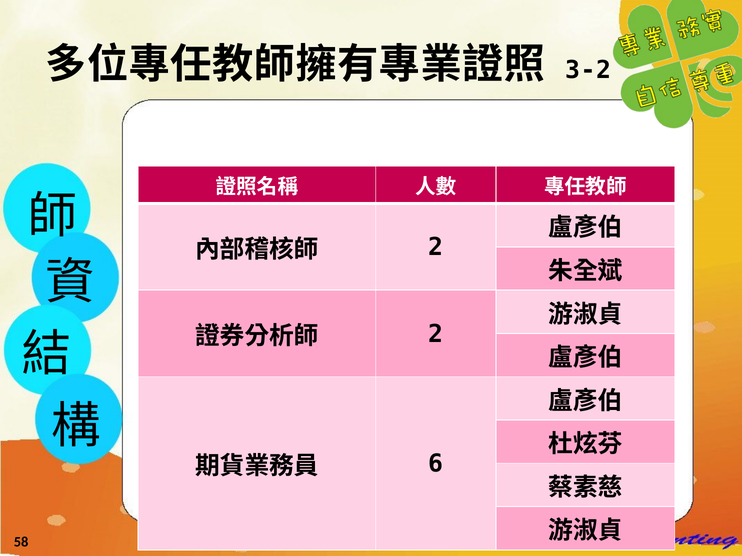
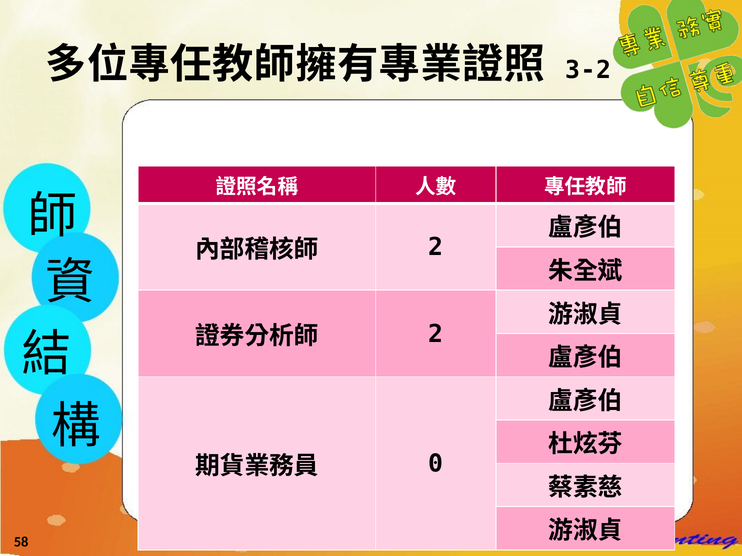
6: 6 -> 0 (436, 464)
